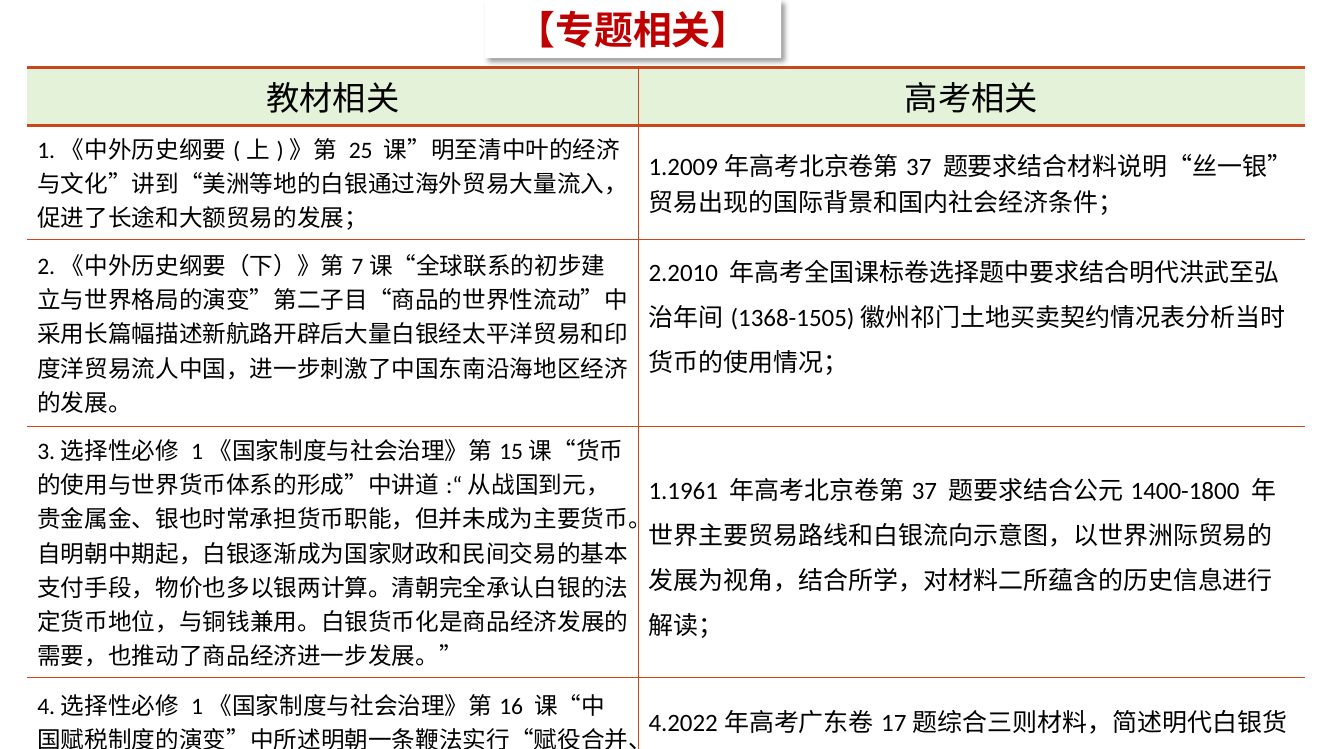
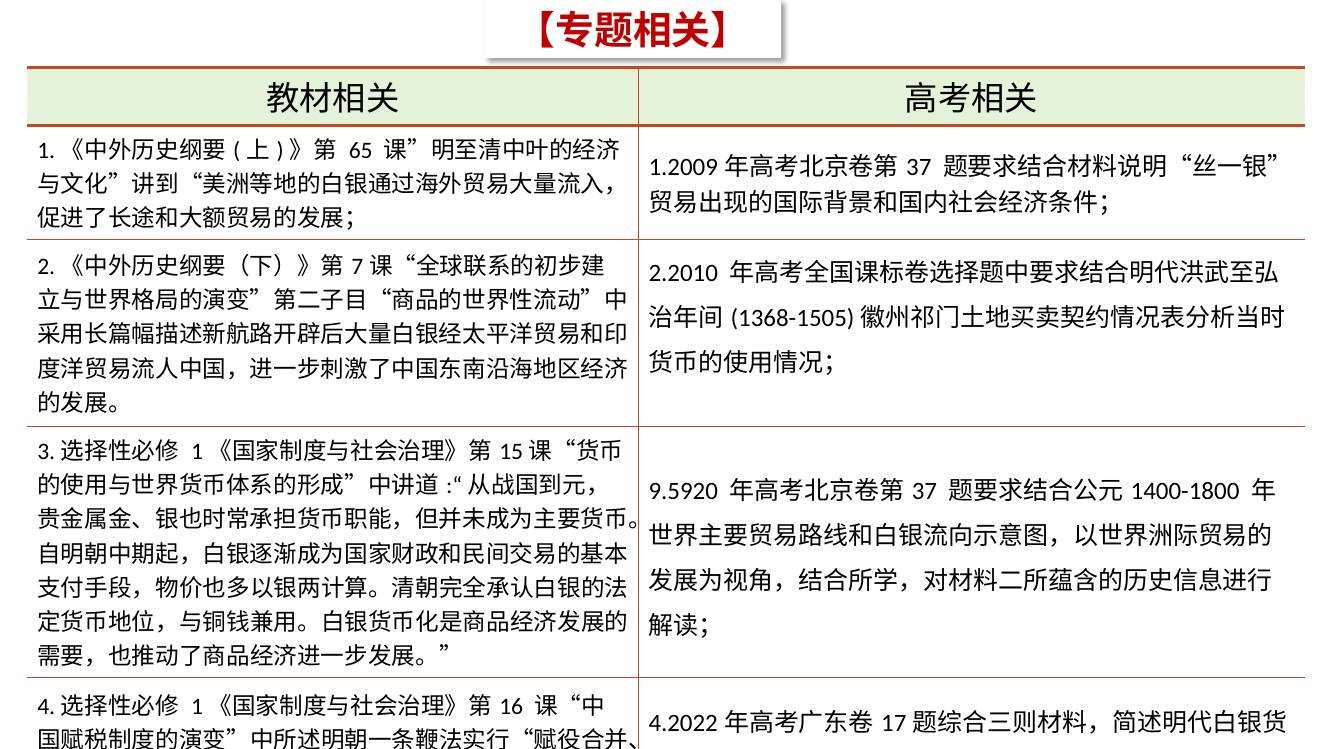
25: 25 -> 65 (361, 150)
1.1961: 1.1961 -> 9.5920 (683, 491)
